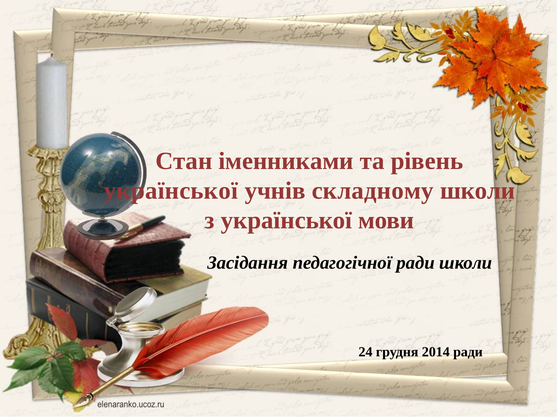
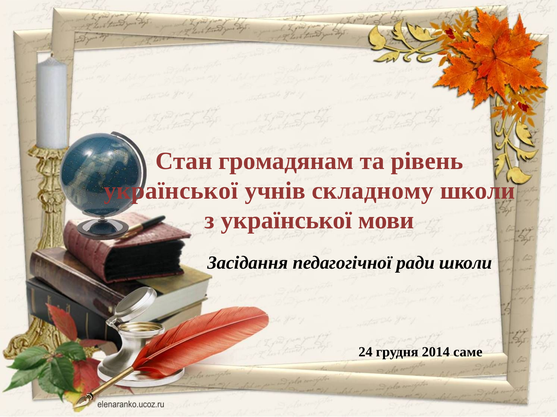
іменниками: іменниками -> громадянам (286, 161)
2014 ради: ради -> саме (468, 353)
